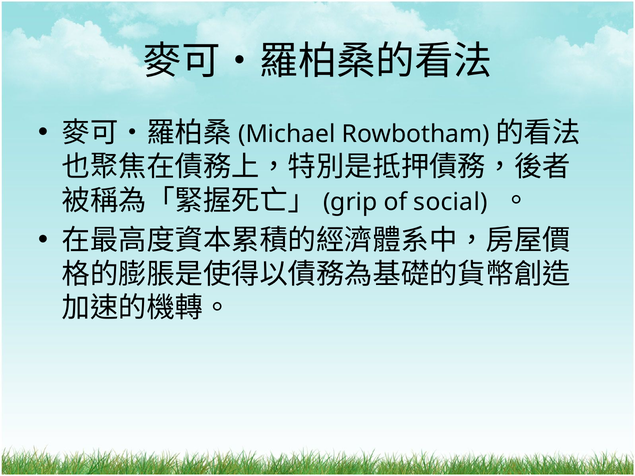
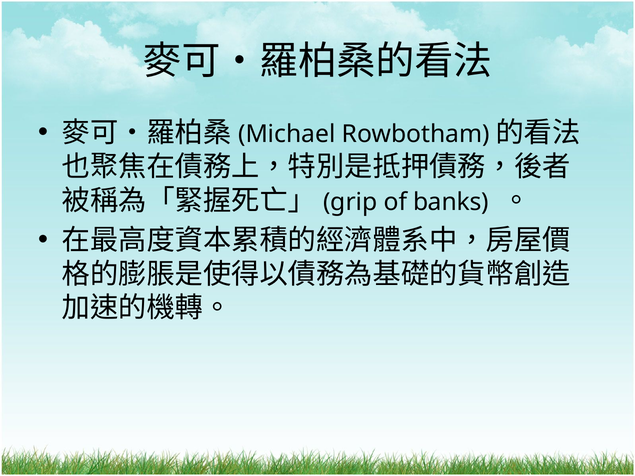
social: social -> banks (451, 202)
